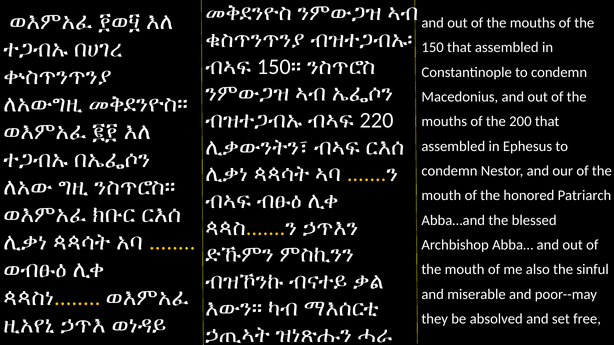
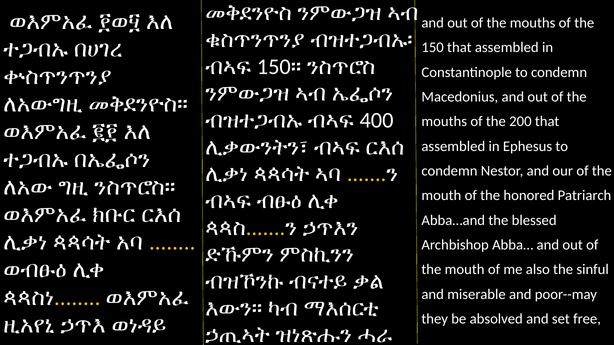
220: 220 -> 400 (377, 120)
